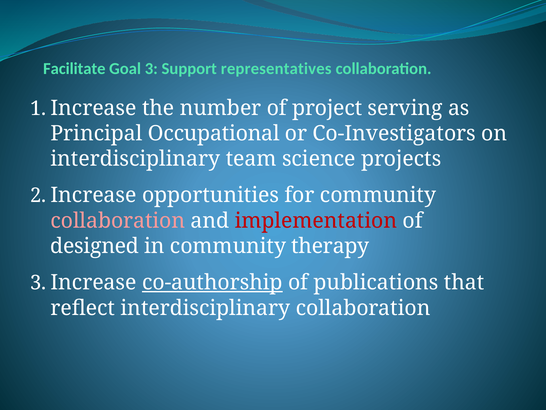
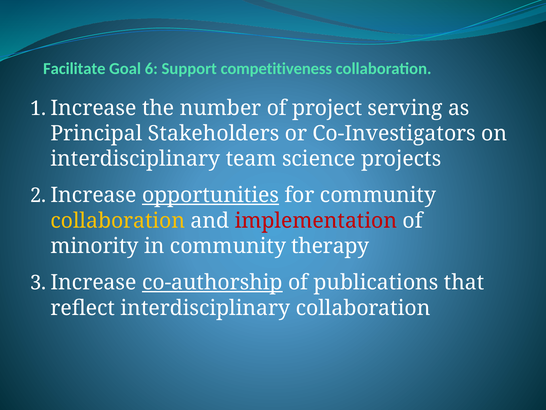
3: 3 -> 6 (151, 69)
representatives: representatives -> competitiveness (276, 69)
Occupational: Occupational -> Stakeholders (214, 133)
opportunities underline: none -> present (211, 195)
collaboration colour: pink -> yellow (118, 221)
designed: designed -> minority (95, 246)
